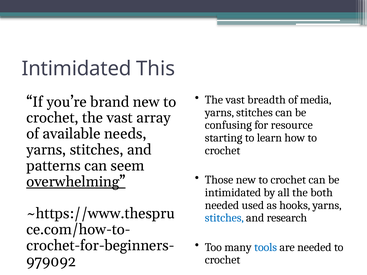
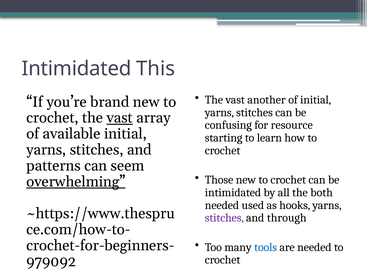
breadth: breadth -> another (267, 100)
of media: media -> initial (316, 100)
vast underline: none -> present (120, 118)
available needs: needs -> initial (125, 134)
stitches colour: blue -> purple (224, 218)
research: research -> through (287, 218)
